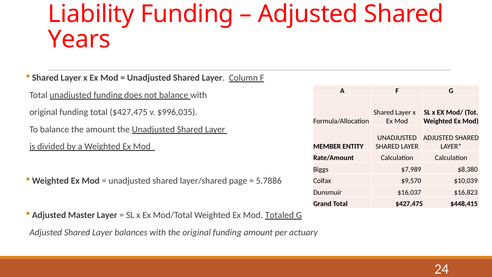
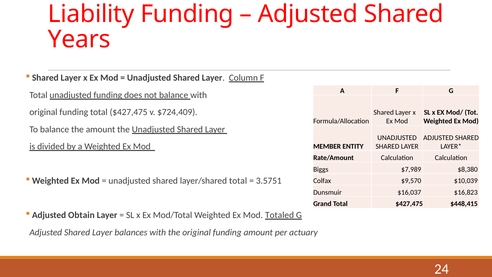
$996,035: $996,035 -> $724,409 (177, 112)
layer/shared page: page -> total (238, 181)
5.7886: 5.7886 -> 3.5751 (269, 181)
Master: Master -> Obtain (81, 215)
